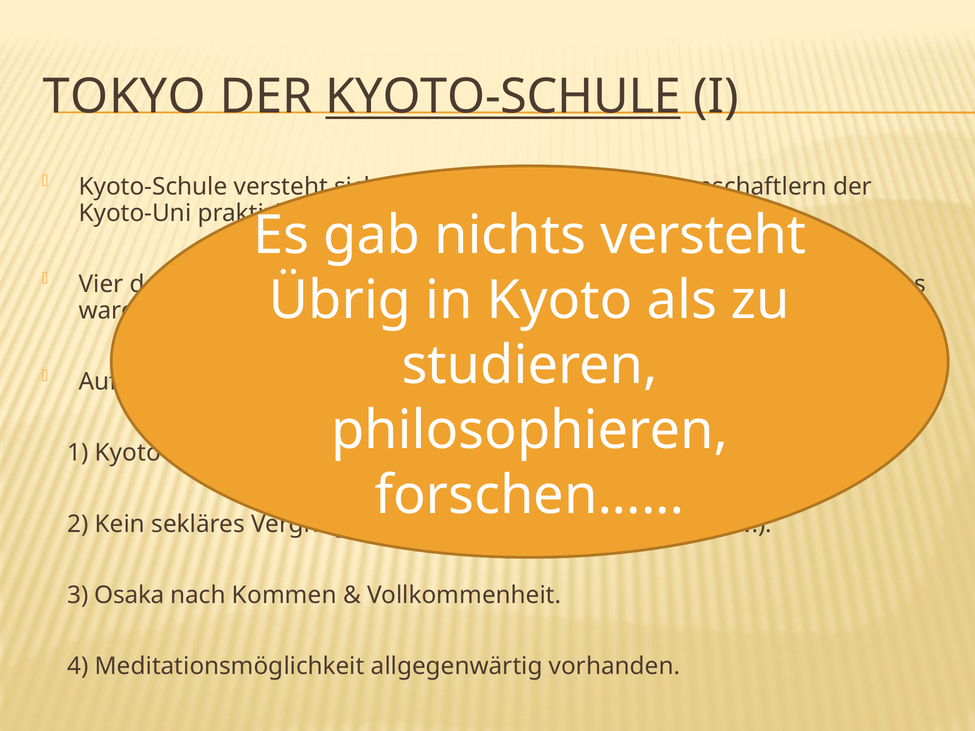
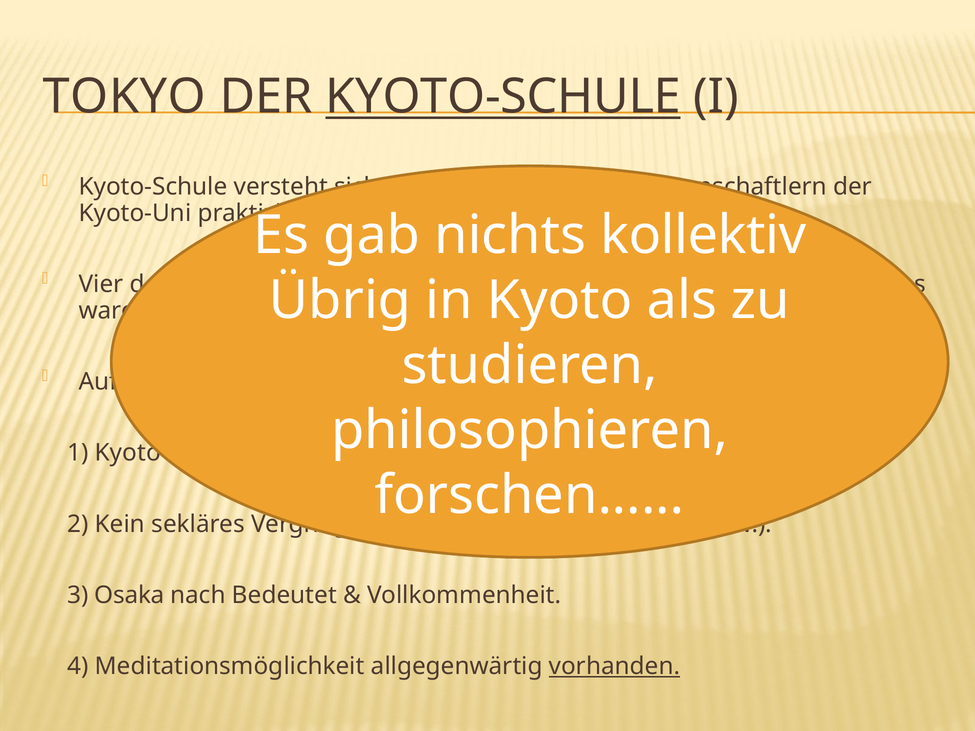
nichts versteht: versteht -> kollektiv (703, 236)
nach Kommen: Kommen -> Bedeutet (284, 595)
vorhanden underline: none -> present (614, 667)
